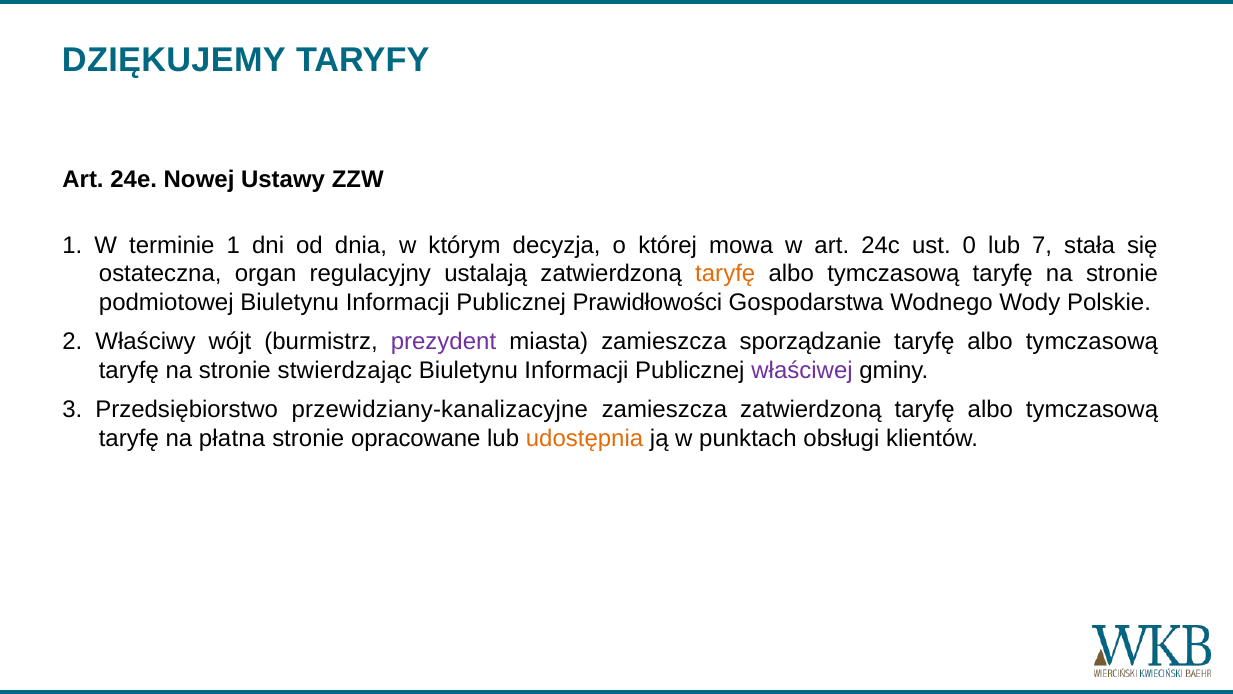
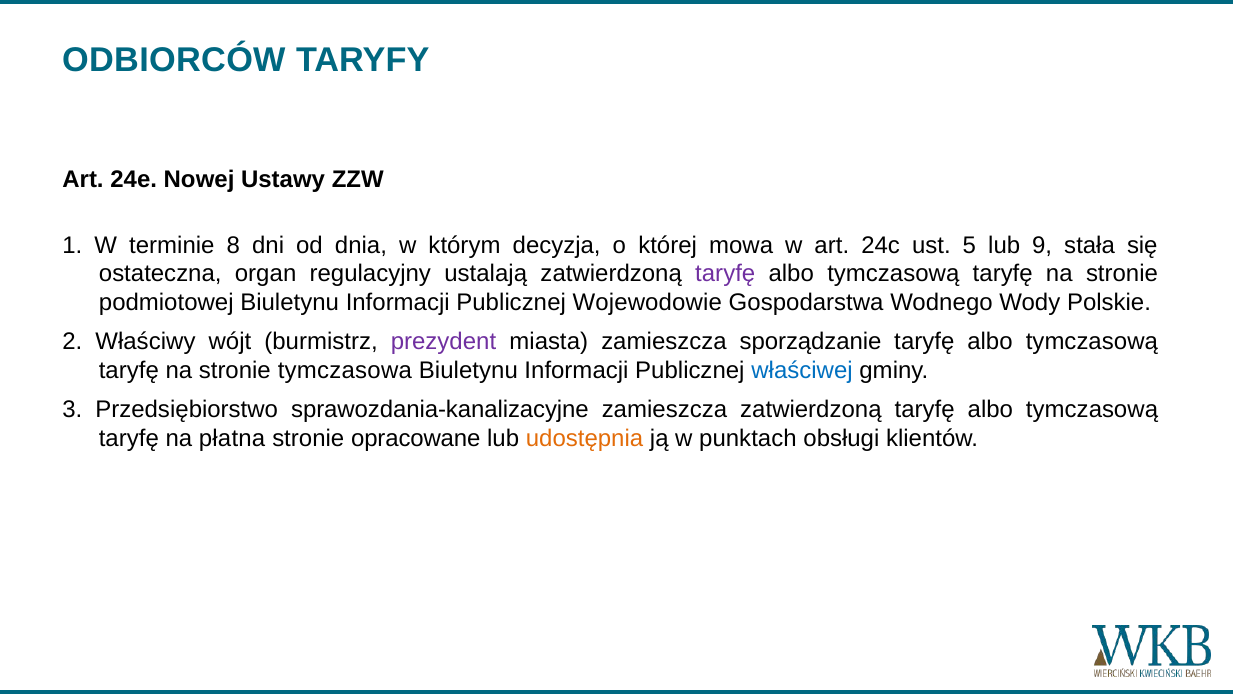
DZIĘKUJEMY: DZIĘKUJEMY -> ODBIORCÓW (174, 60)
terminie 1: 1 -> 8 (233, 245)
0: 0 -> 5 (969, 245)
7: 7 -> 9 (1042, 245)
taryfę colour: orange -> purple (725, 274)
Prawidłowości: Prawidłowości -> Wojewodowie (647, 303)
stwierdzając: stwierdzając -> tymczasowa (345, 371)
właściwej colour: purple -> blue (802, 371)
przewidziany-kanalizacyjne: przewidziany-kanalizacyjne -> sprawozdania-kanalizacyjne (440, 410)
